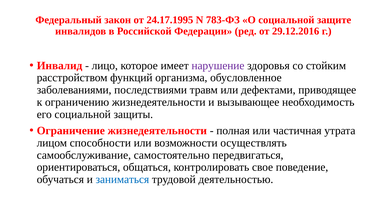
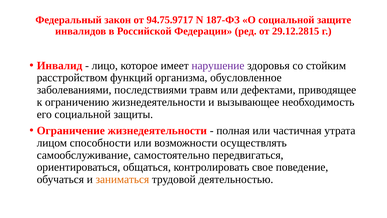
24.17.1995: 24.17.1995 -> 94.75.9717 (170, 20)
783-ФЗ: 783-ФЗ -> 187-ФЗ (223, 20)
29.12.2016: 29.12.2016 -> 29.12.2815 (296, 31)
заниматься colour: blue -> orange (122, 179)
